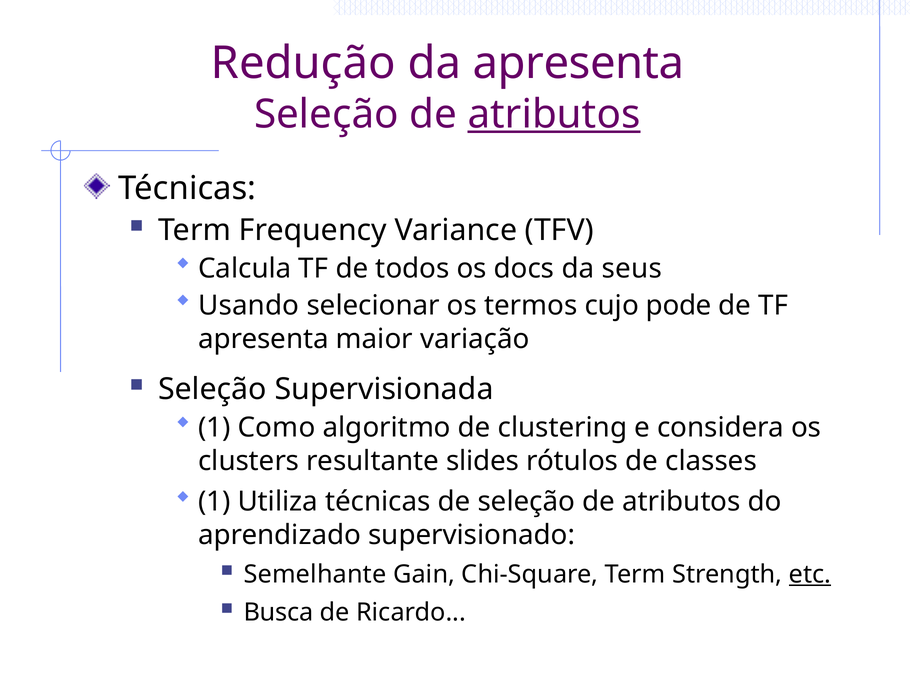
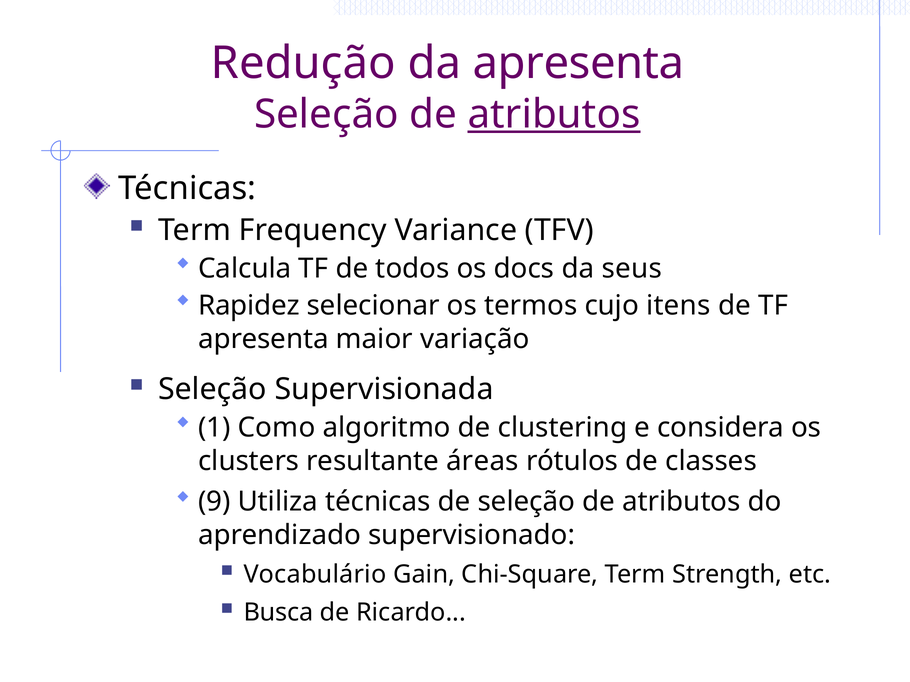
Usando: Usando -> Rapidez (249, 306)
pode: pode -> itens (678, 306)
slides: slides -> áreas (482, 461)
1: 1 -> 9 (214, 502)
Semelhante: Semelhante -> Vocabulário (315, 575)
etc underline: present -> none (810, 575)
